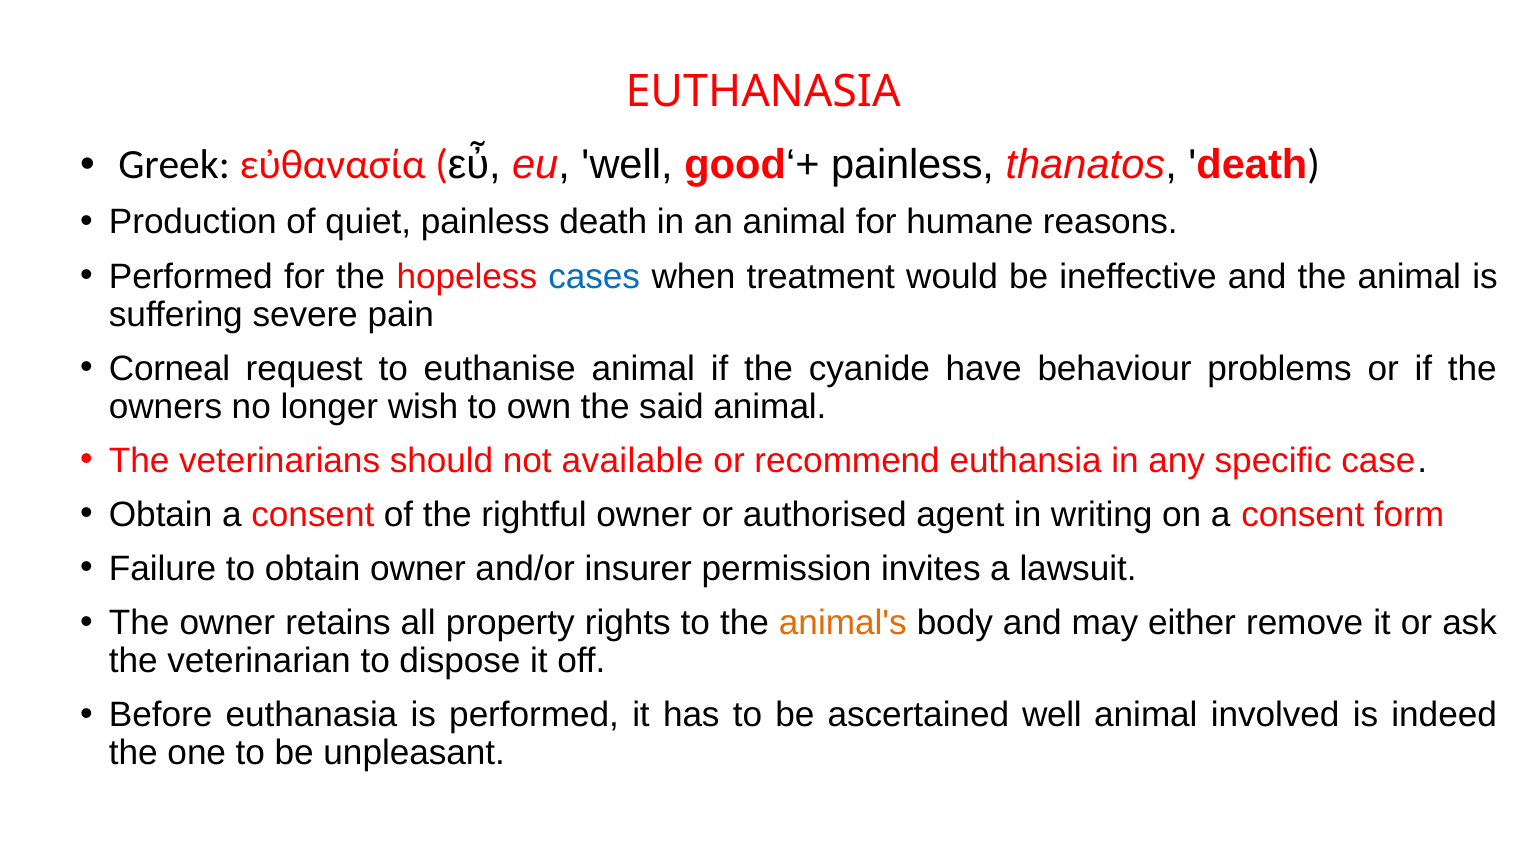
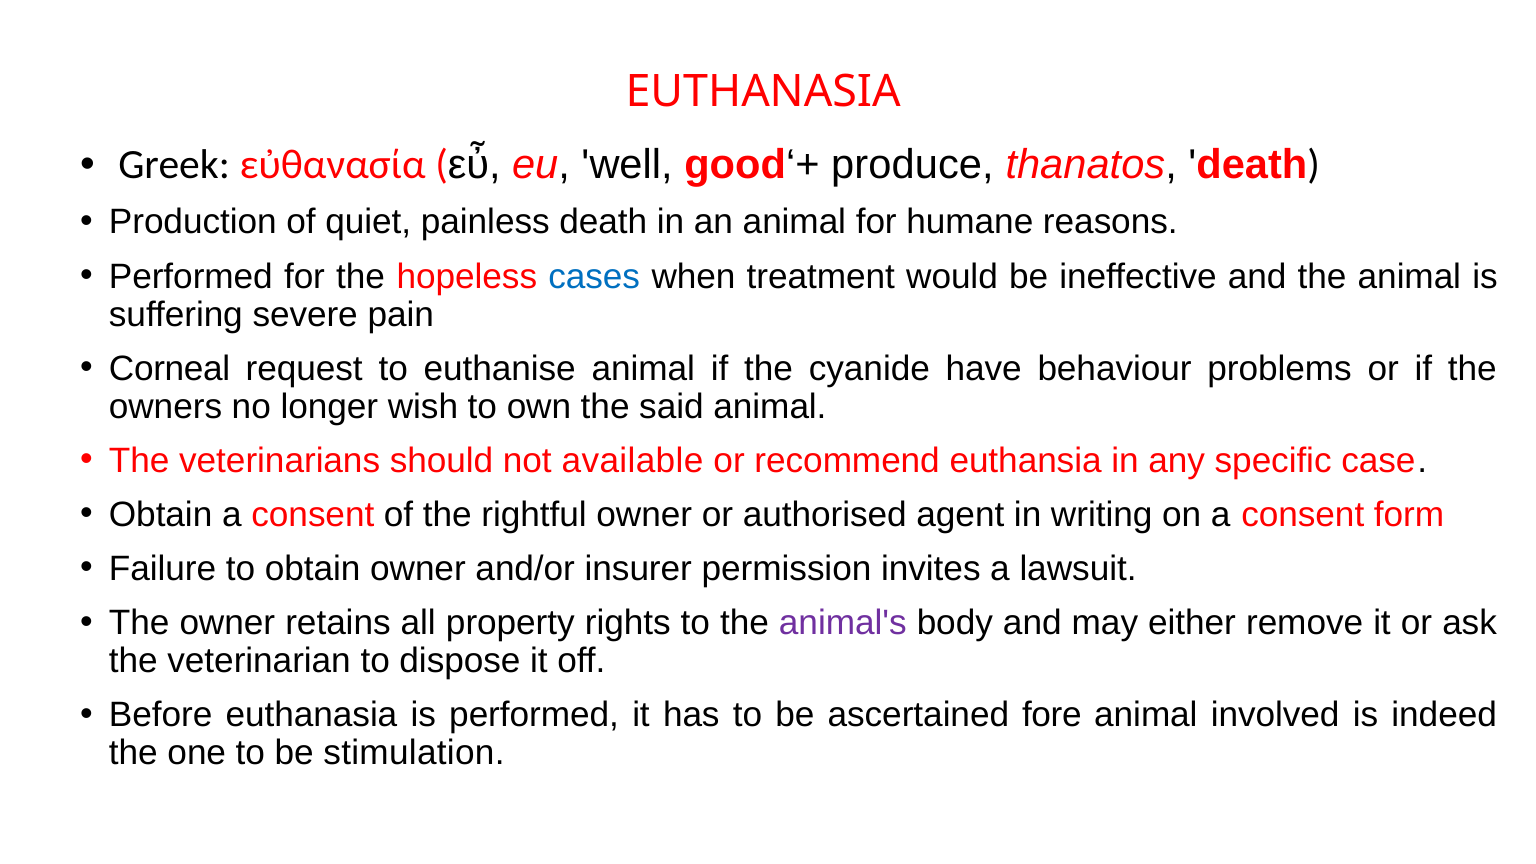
good‘+ painless: painless -> produce (912, 165)
animal's colour: orange -> purple (843, 622)
ascertained well: well -> fore (1052, 715)
unpleasant: unpleasant -> stimulation (414, 753)
